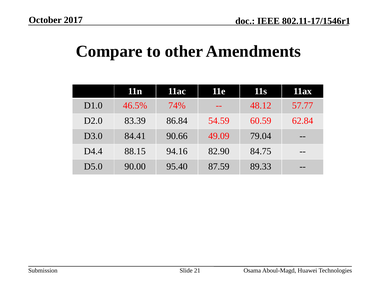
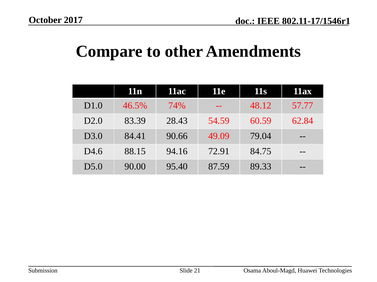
86.84: 86.84 -> 28.43 (177, 121)
D4.4: D4.4 -> D4.6 (93, 152)
82.90: 82.90 -> 72.91 (219, 152)
